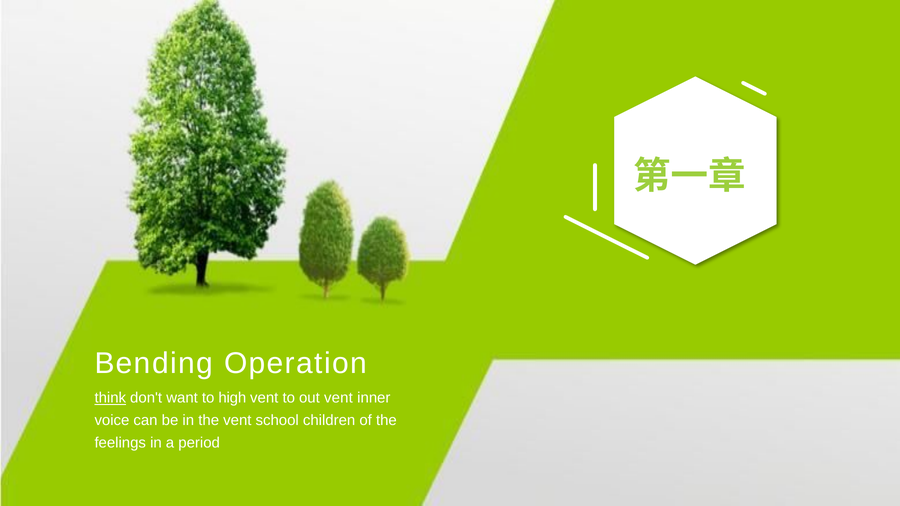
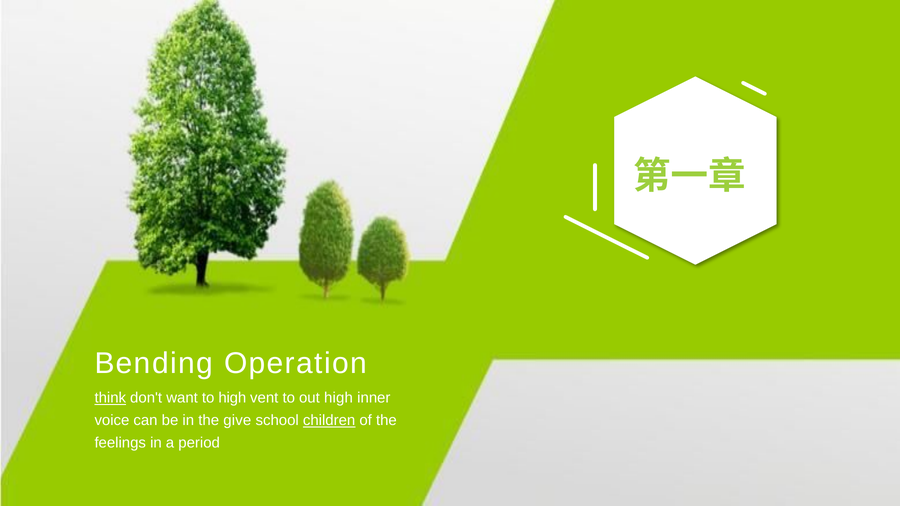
out vent: vent -> high (338, 398)
the vent: vent -> give (237, 421)
children underline: none -> present (329, 421)
